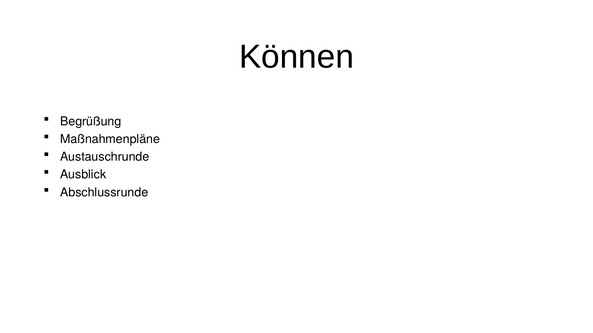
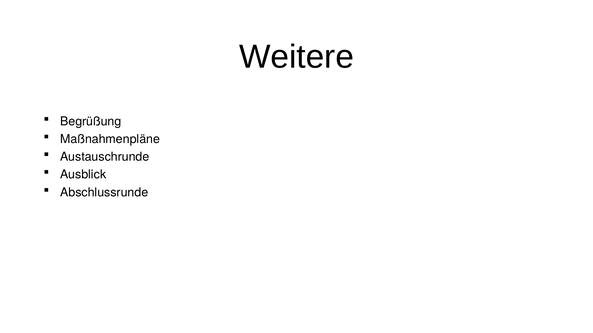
Können: Können -> Weitere (296, 57)
